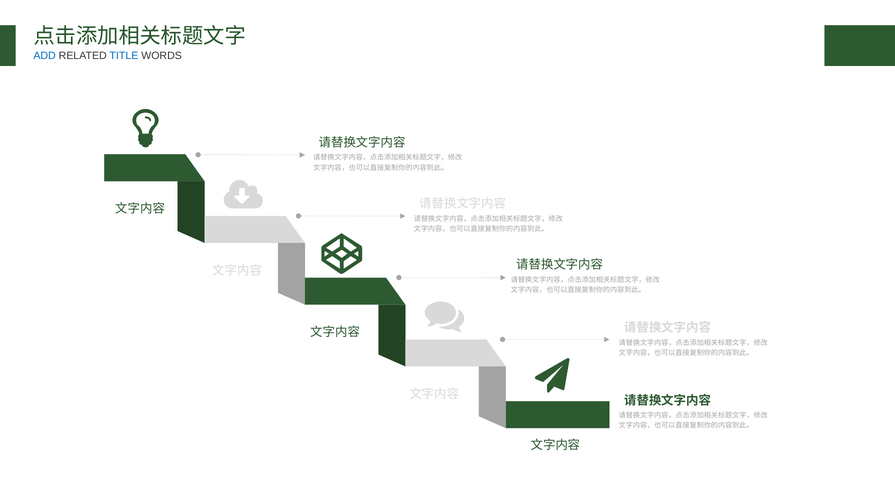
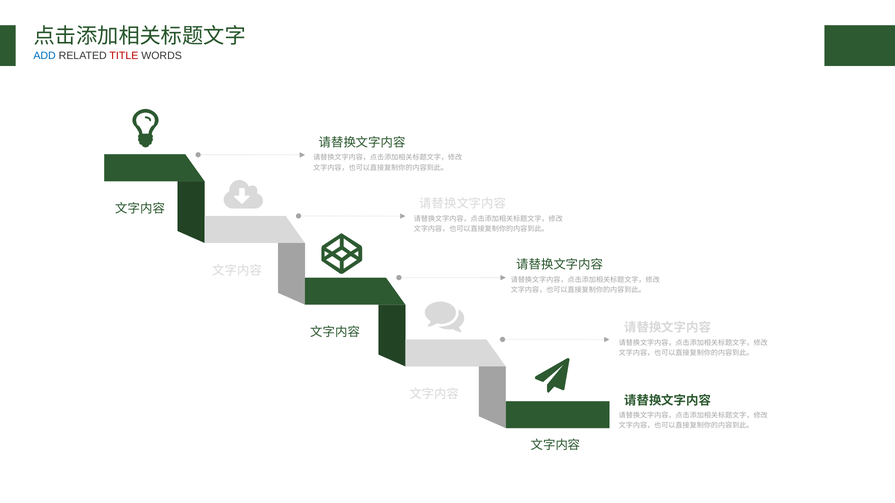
TITLE colour: blue -> red (124, 56)
